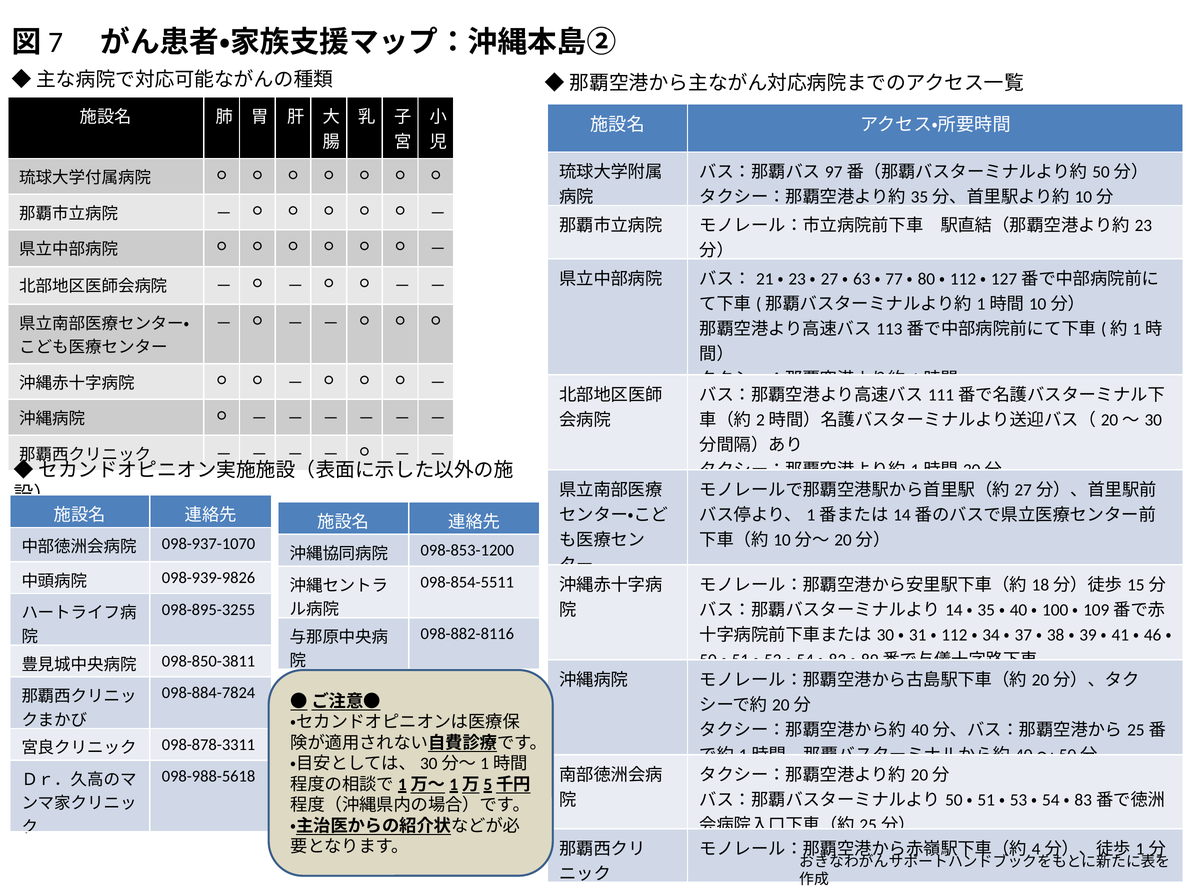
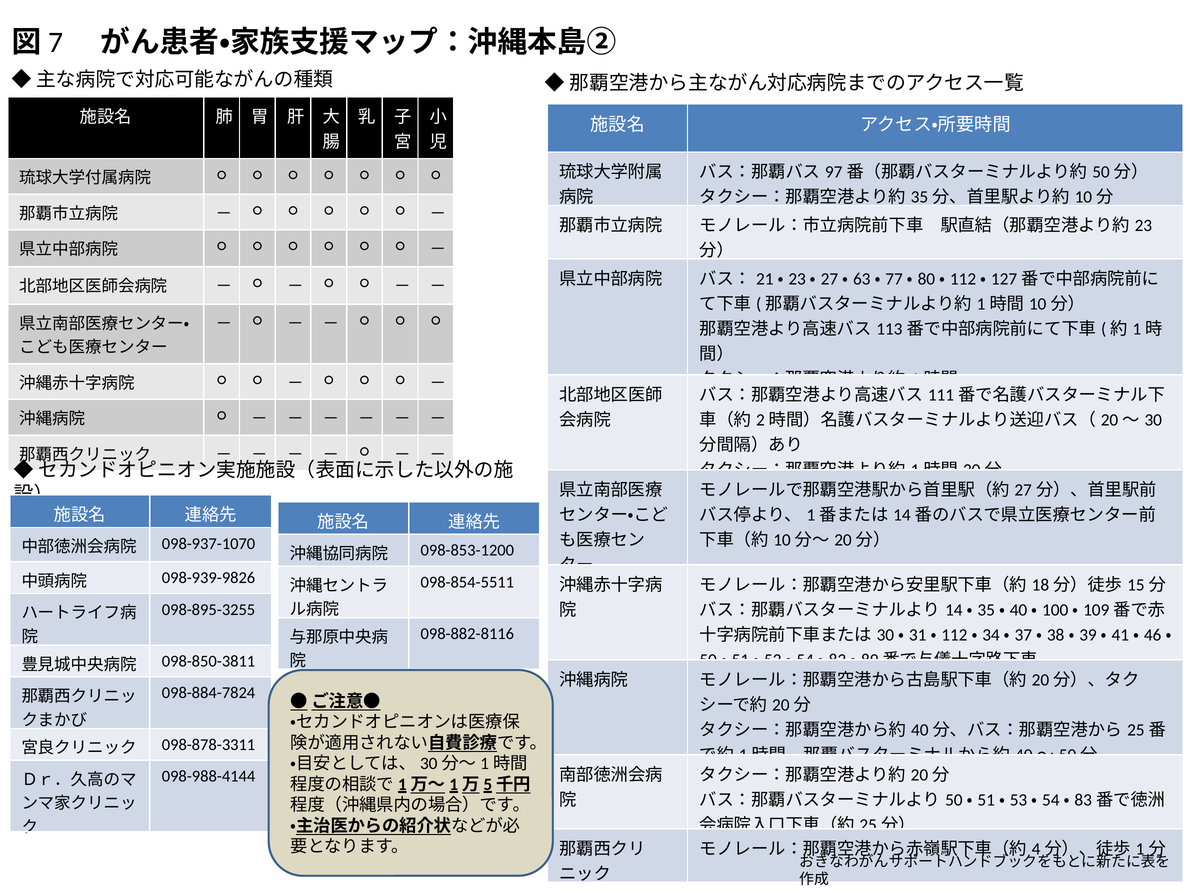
098-988-5618: 098-988-5618 -> 098-988-4144 (209, 776)
